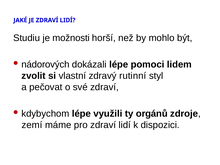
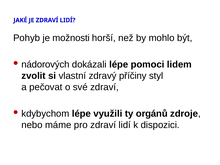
Studiu: Studiu -> Pohyb (27, 38)
rutinní: rutinní -> příčiny (133, 76)
zemí: zemí -> nebo (32, 125)
